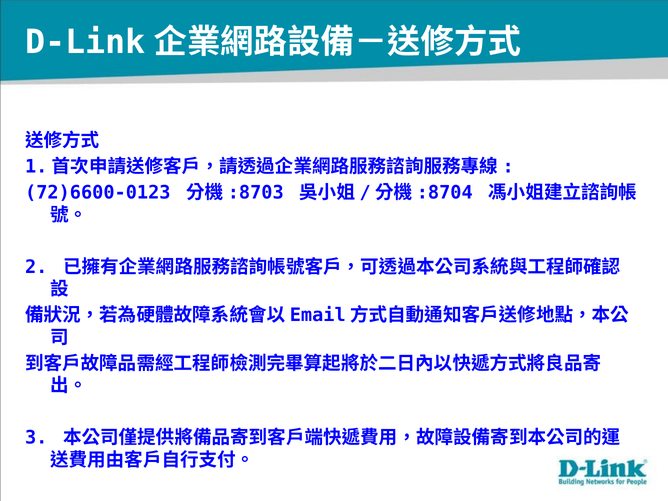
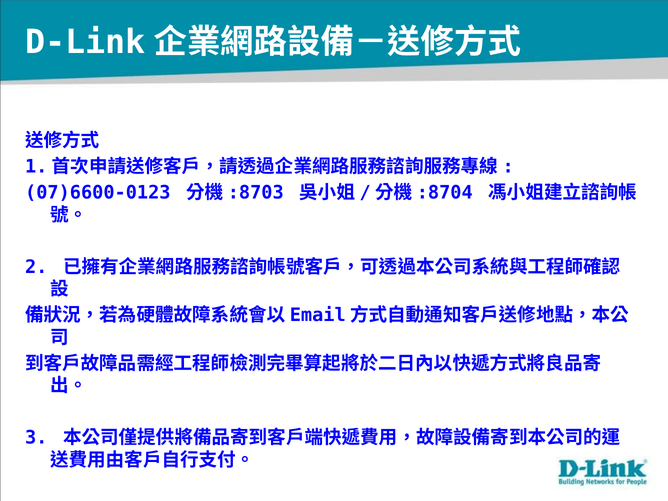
72)6600-0123: 72)6600-0123 -> 07)6600-0123 (98, 193)
